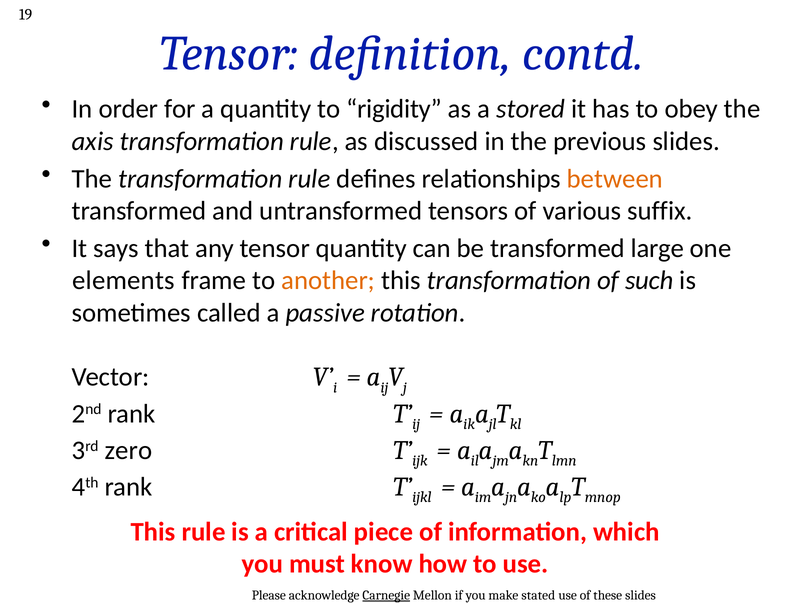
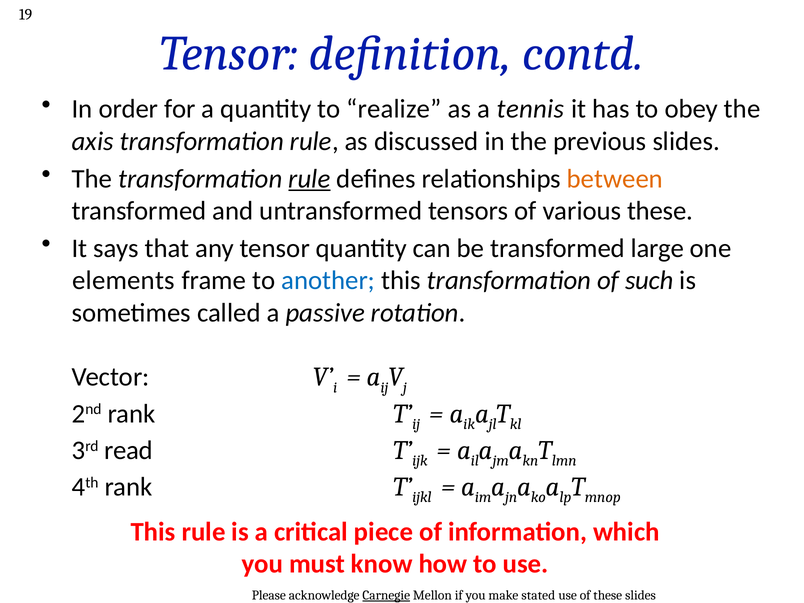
rigidity: rigidity -> realize (394, 109)
stored: stored -> tennis (531, 109)
rule underline: none -> present (309, 179)
various suffix: suffix -> these (660, 211)
another colour: orange -> blue (328, 281)
zero: zero -> read (129, 450)
